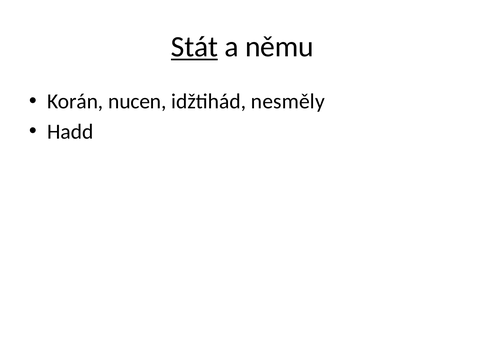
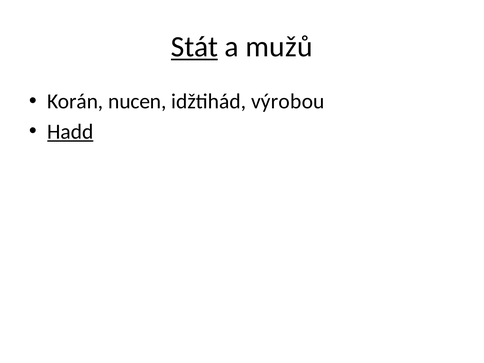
němu: němu -> mužů (279, 47)
nesměly: nesměly -> výrobou (288, 102)
Hadd underline: none -> present (70, 132)
